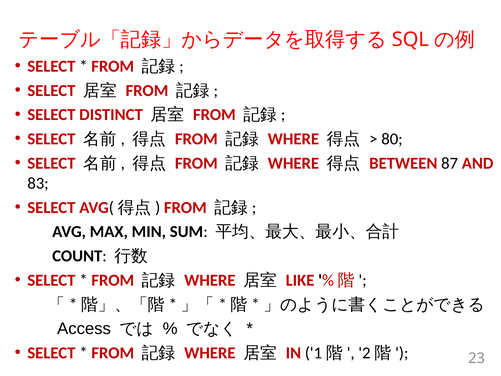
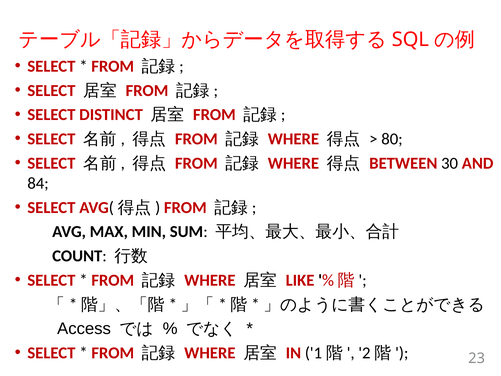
87: 87 -> 30 (450, 163)
83: 83 -> 84 (38, 183)
